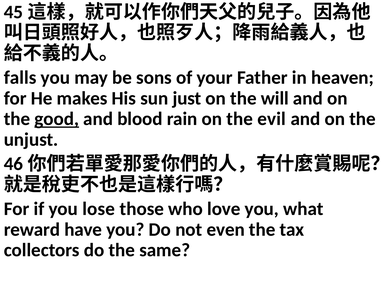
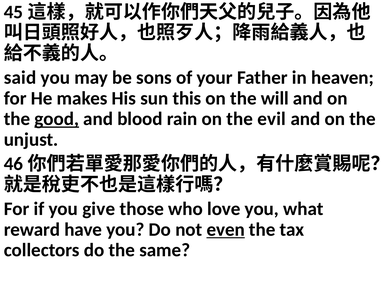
falls: falls -> said (20, 78)
just: just -> this (187, 98)
lose: lose -> give (99, 209)
even underline: none -> present (226, 229)
